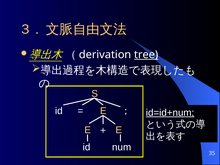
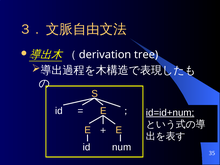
tree underline: present -> none (146, 55)
